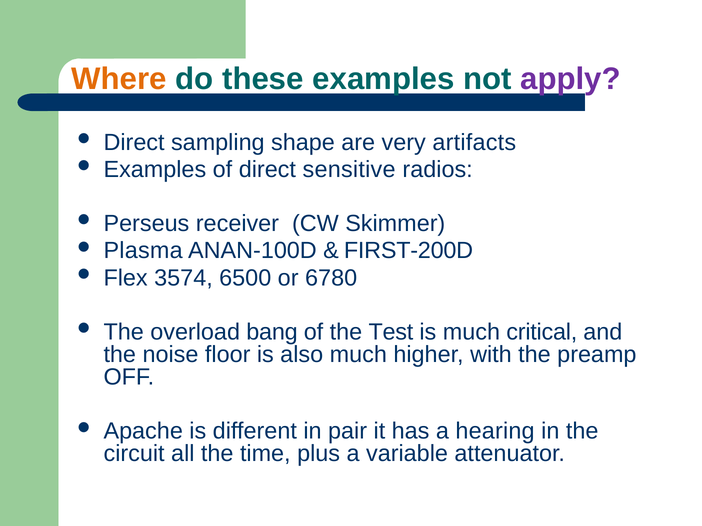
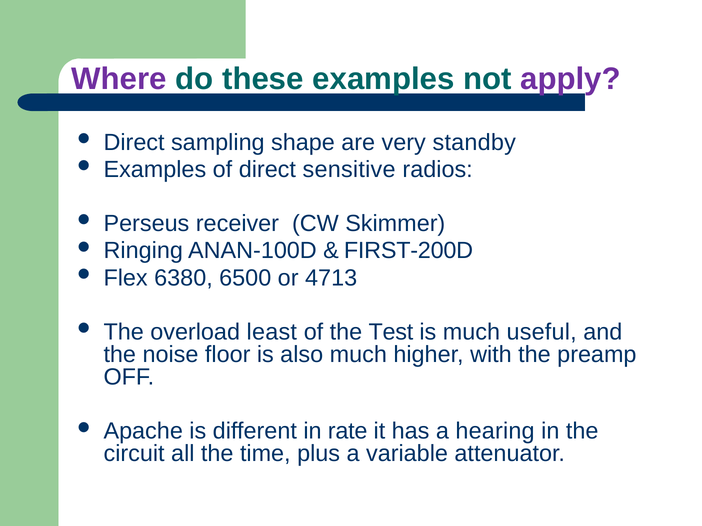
Where colour: orange -> purple (119, 79)
artifacts: artifacts -> standby (474, 142)
Plasma: Plasma -> Ringing (143, 251)
3574: 3574 -> 6380 (183, 278)
6780: 6780 -> 4713 (331, 278)
bang: bang -> least (272, 332)
critical: critical -> useful (542, 332)
pair: pair -> rate (348, 432)
